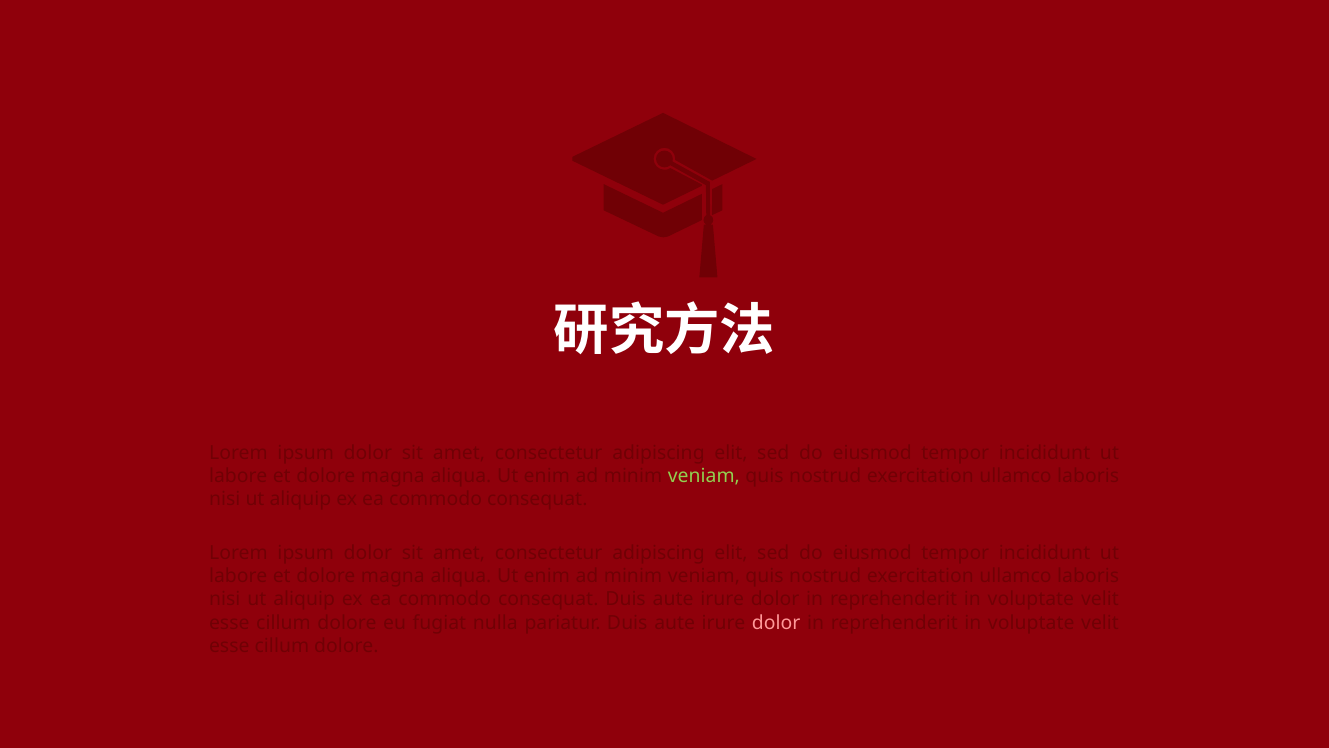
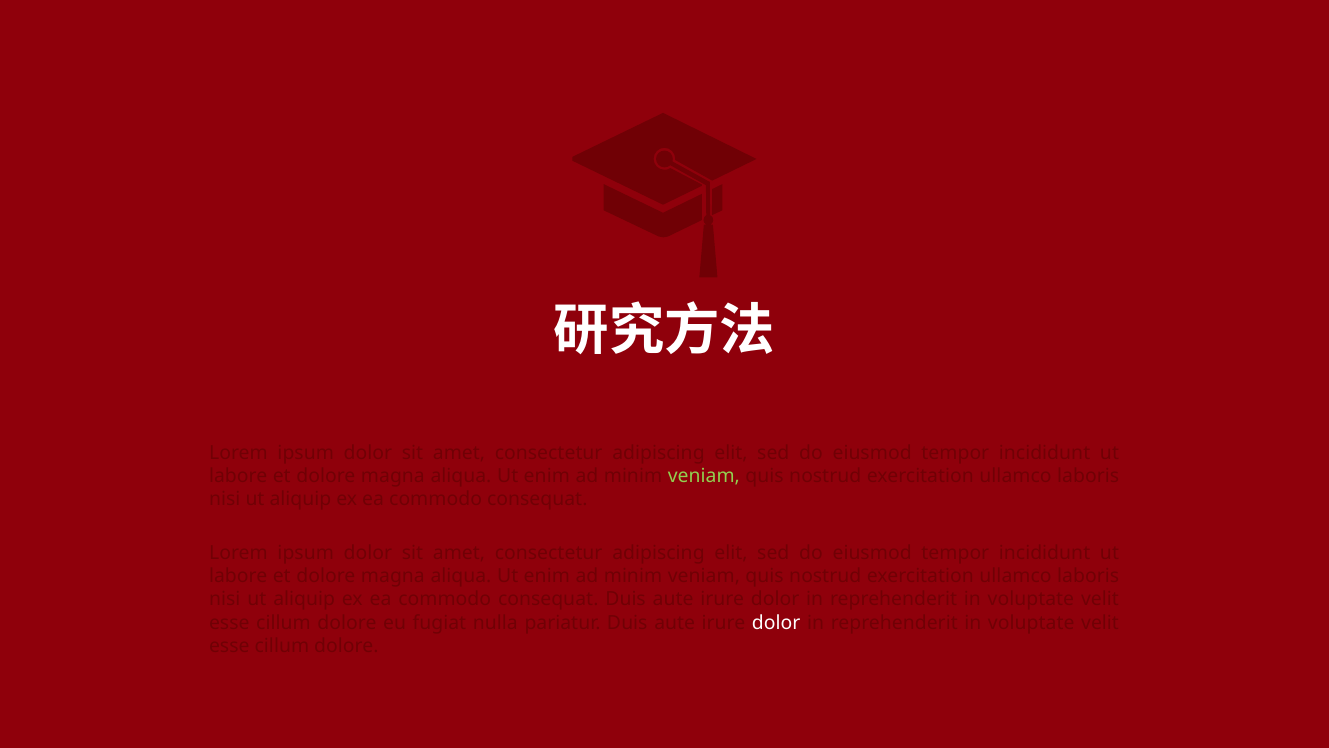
dolor colour: pink -> white (776, 622)
